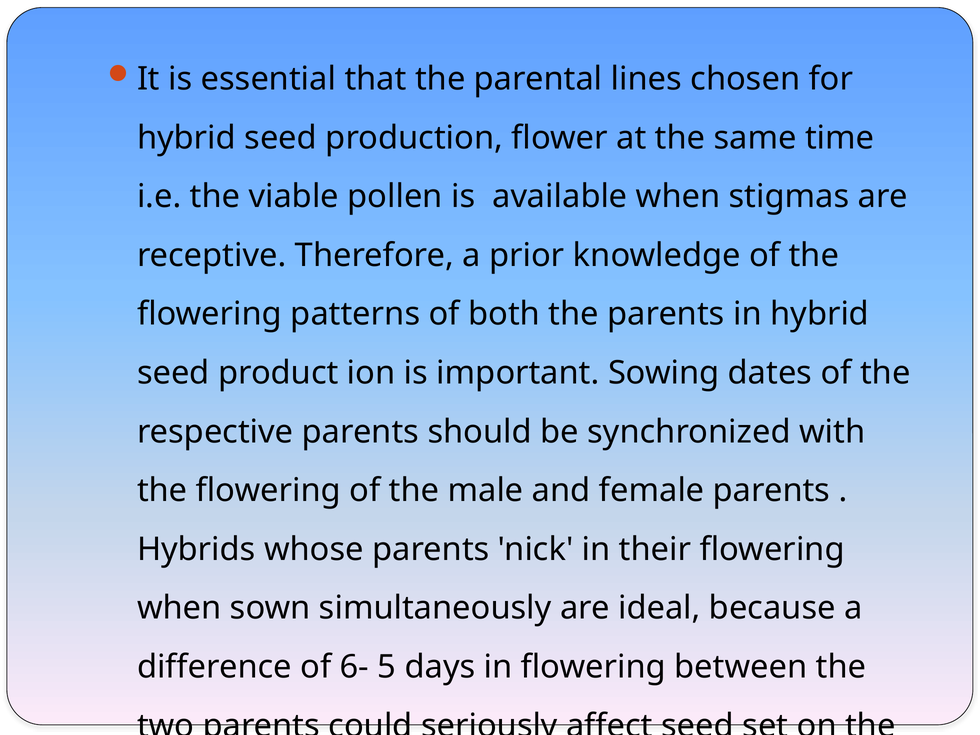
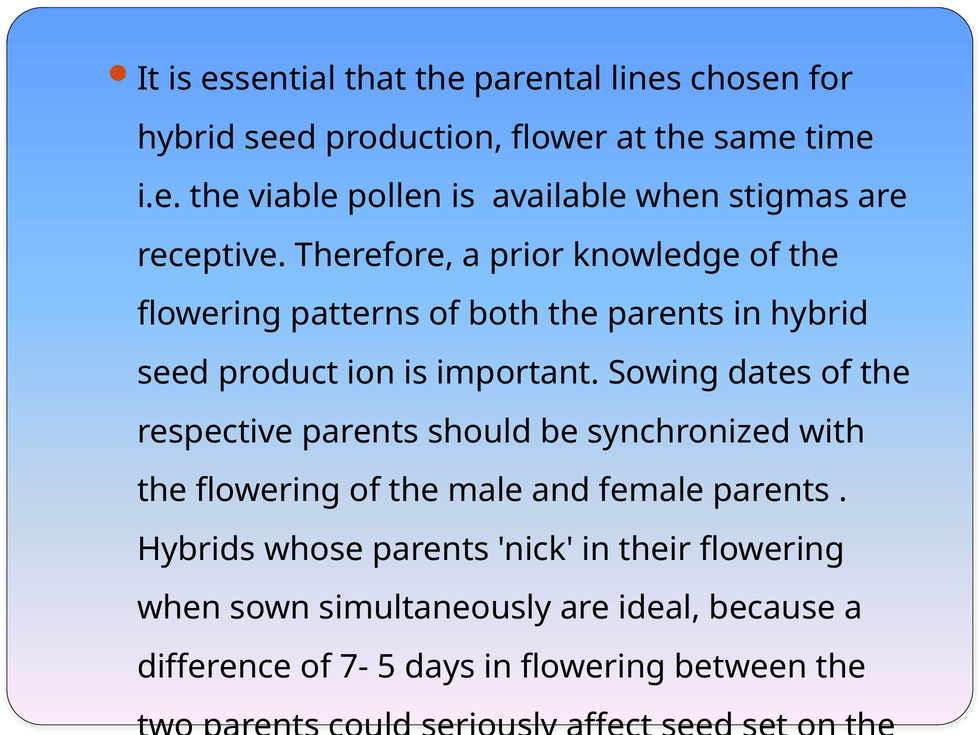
6-: 6- -> 7- (354, 667)
